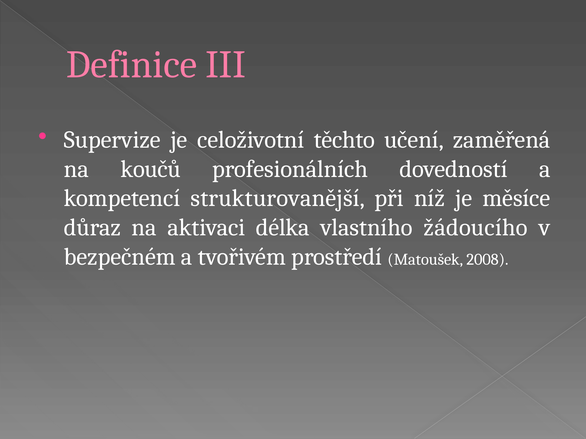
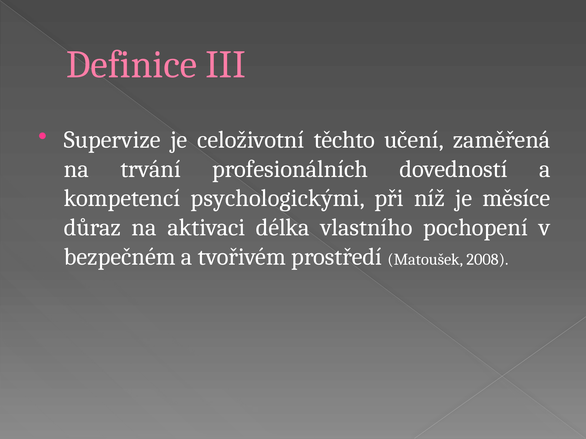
koučů: koučů -> trvání (151, 169)
strukturovanější: strukturovanější -> psychologickými (278, 198)
žádoucího: žádoucího -> pochopení (476, 228)
